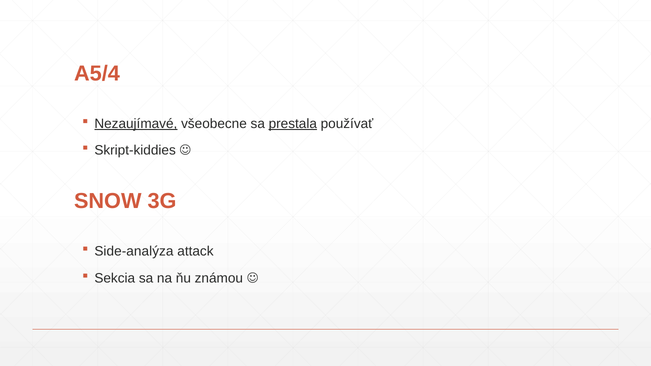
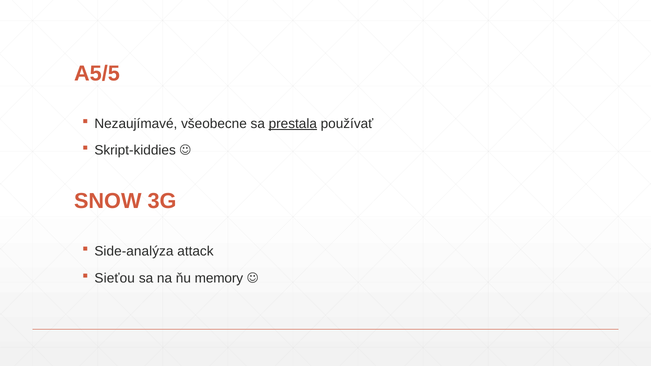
A5/4: A5/4 -> A5/5 (97, 74)
Nezaujímavé underline: present -> none (136, 124)
Sekcia: Sekcia -> Sieťou (115, 278)
známou: známou -> memory (219, 278)
